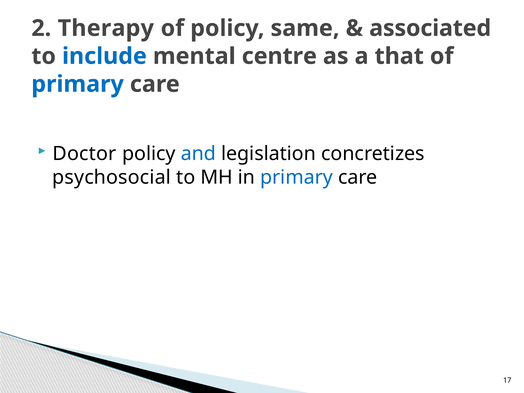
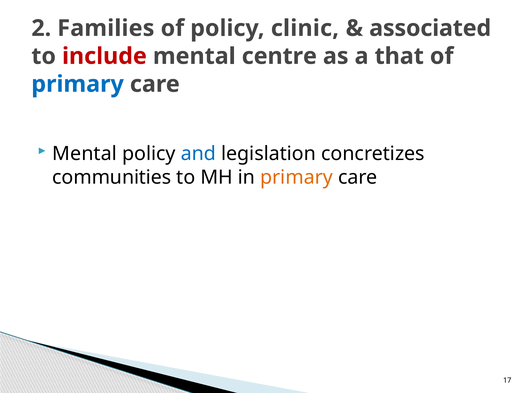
Therapy: Therapy -> Families (106, 28)
same: same -> clinic (305, 28)
include colour: blue -> red (104, 56)
Doctor: Doctor -> Mental (85, 154)
psychosocial: psychosocial -> communities (112, 177)
primary colour: blue -> orange (297, 177)
